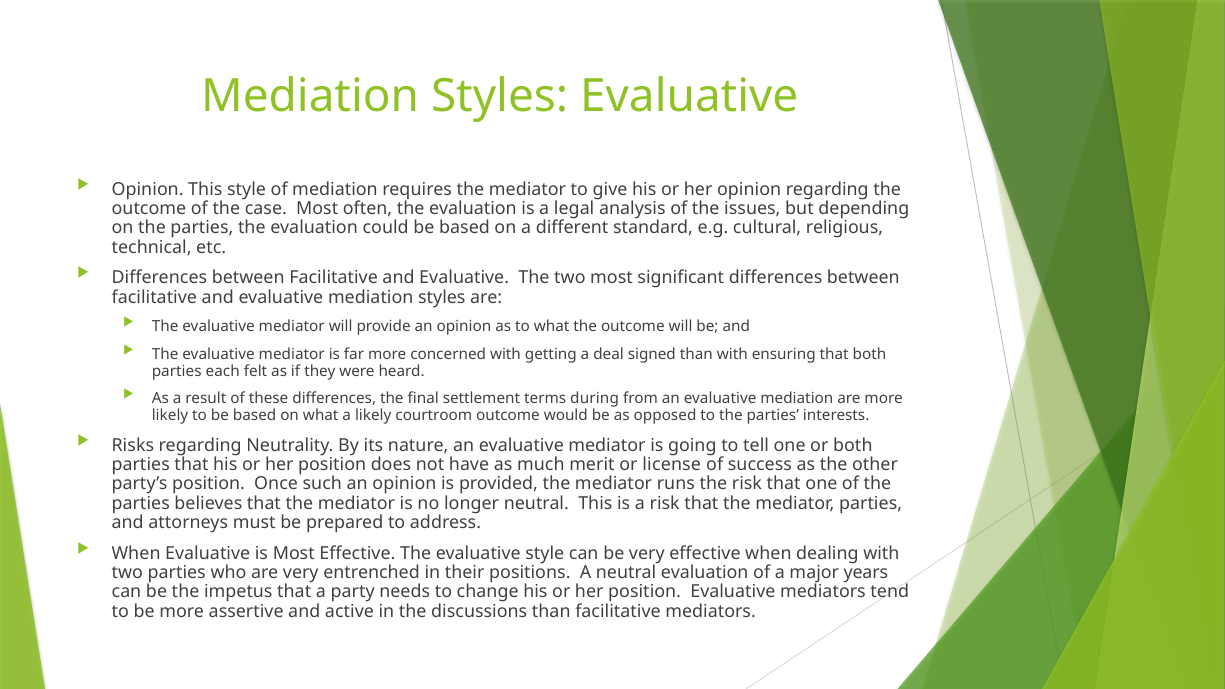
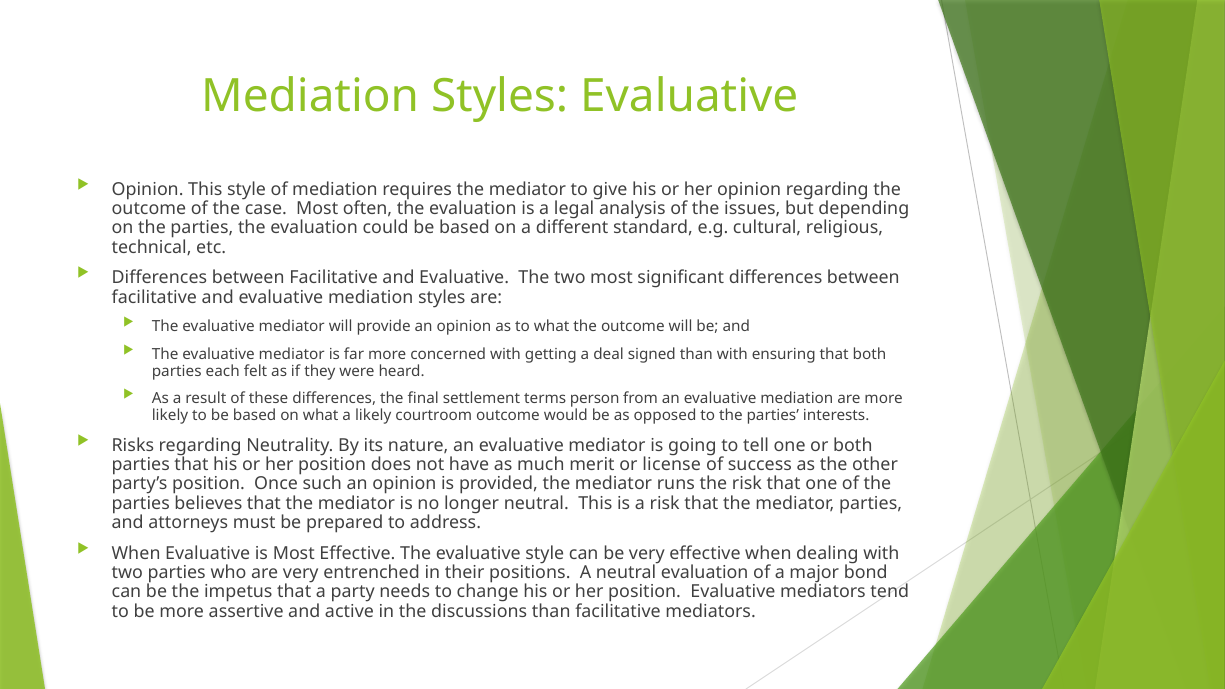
during: during -> person (595, 399)
years: years -> bond (866, 573)
